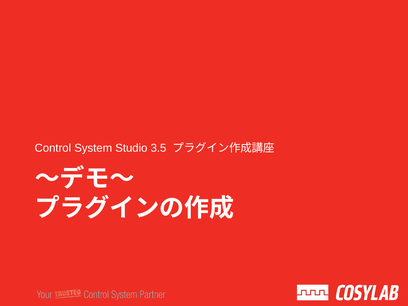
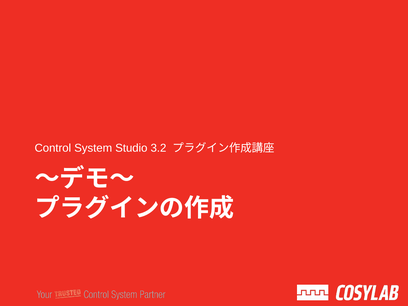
3.5: 3.5 -> 3.2 (158, 148)
